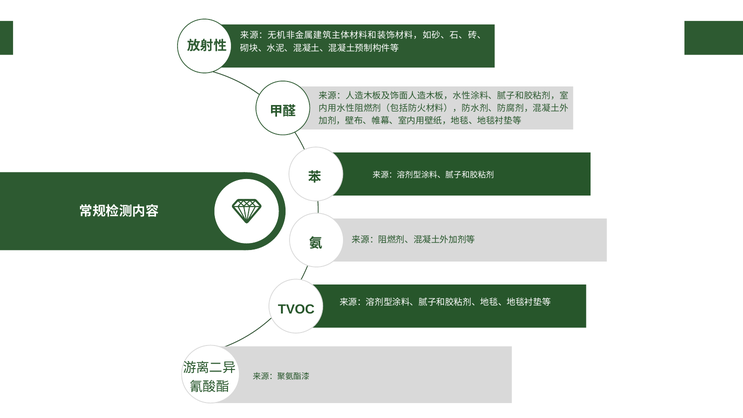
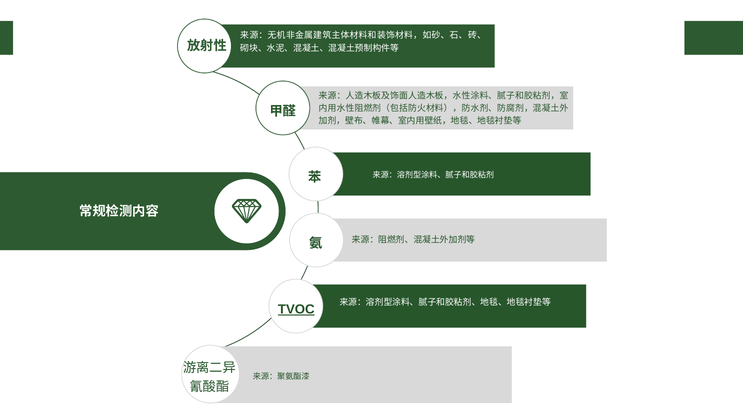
TVOC underline: none -> present (296, 309)
